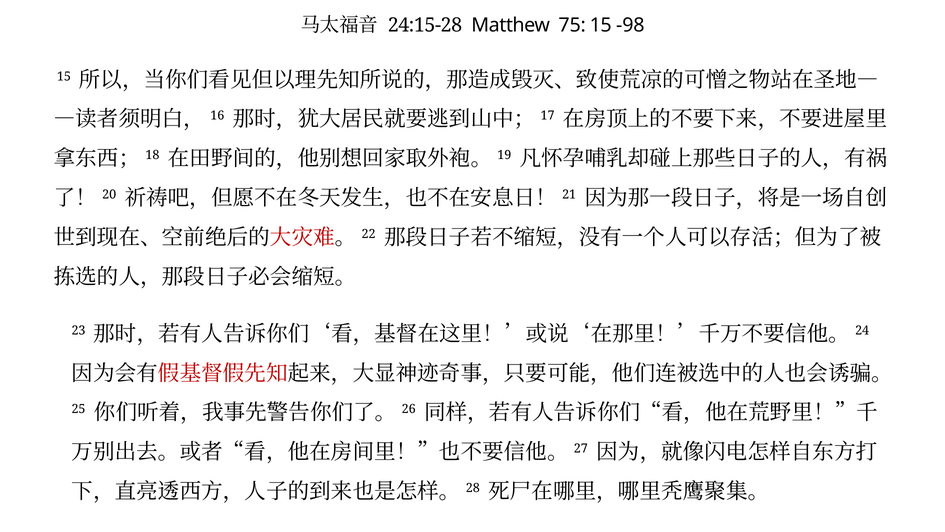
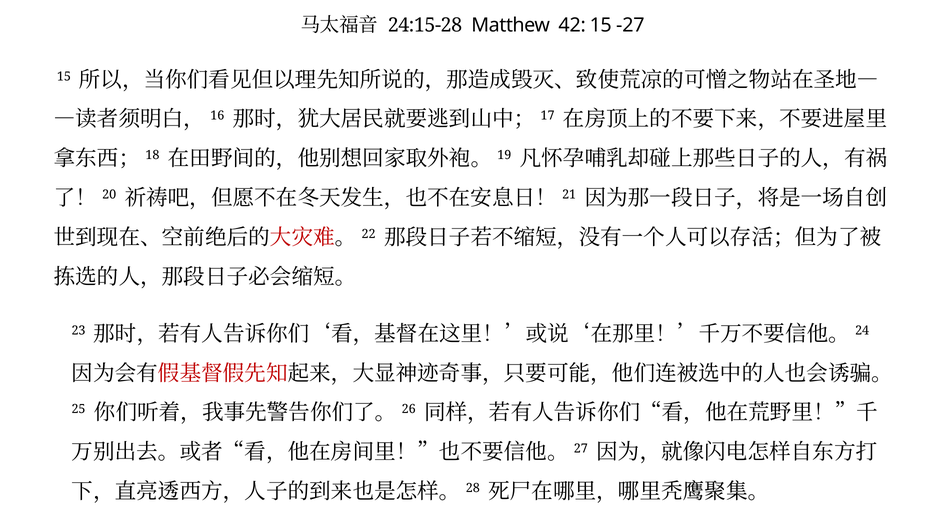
75: 75 -> 42 (572, 25)
-98: -98 -> -27 (630, 25)
